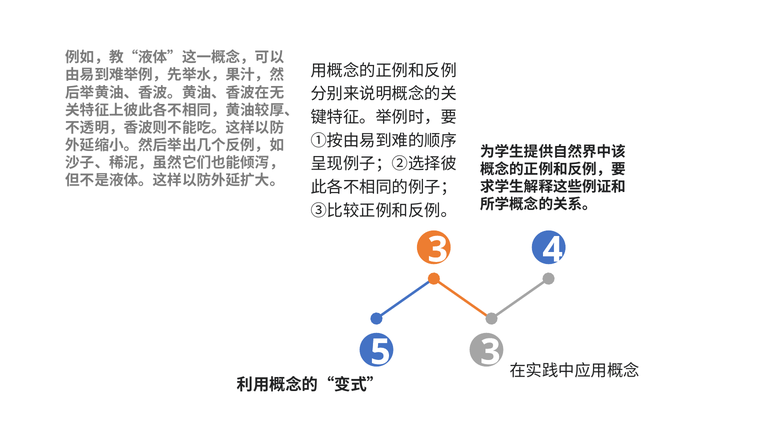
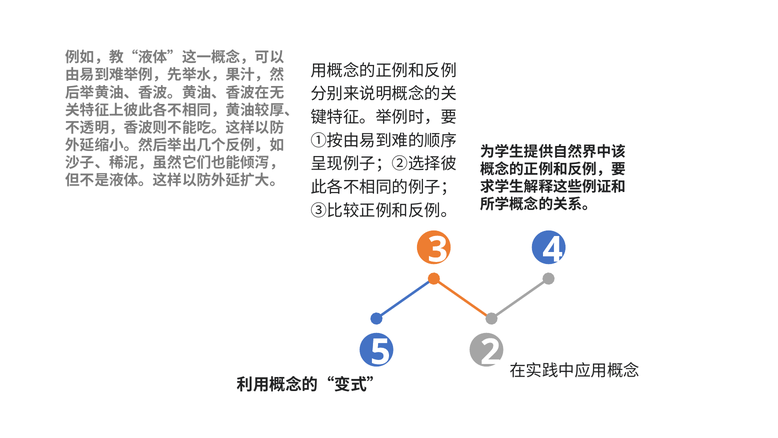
5 3: 3 -> 2 (490, 352)
